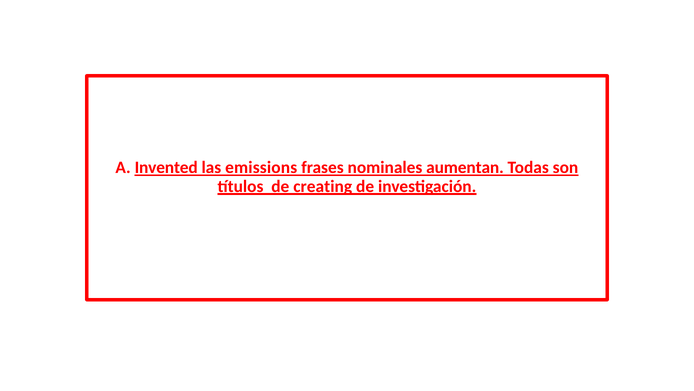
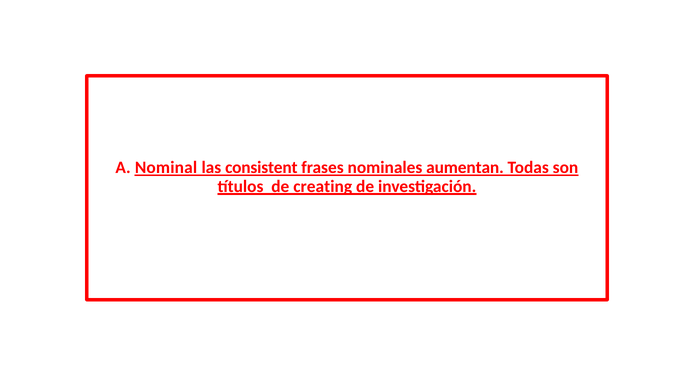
Invented: Invented -> Nominal (166, 167)
emissions: emissions -> consistent (261, 167)
